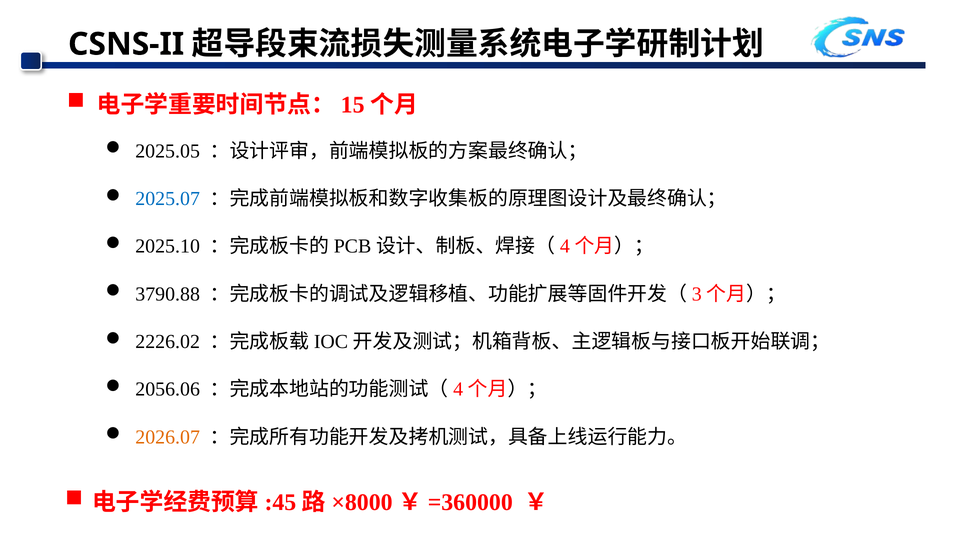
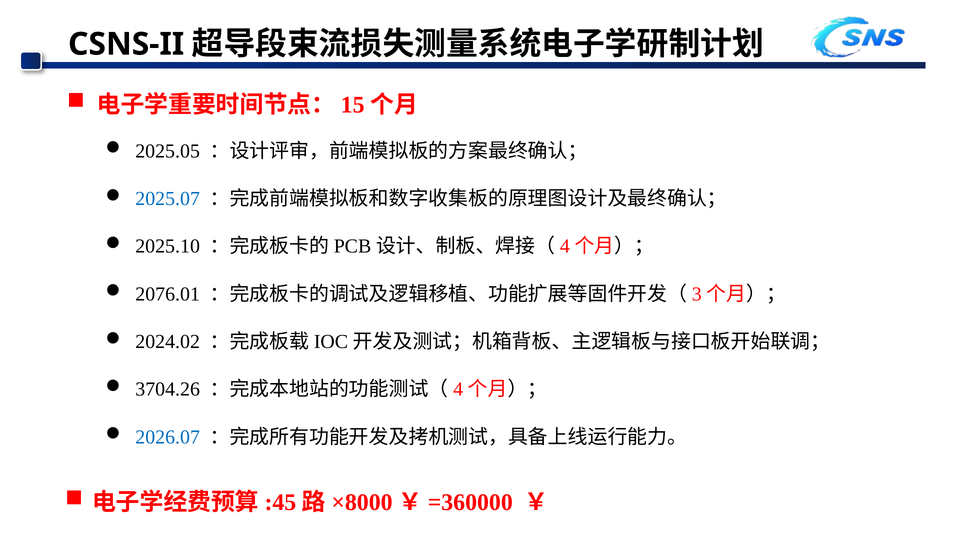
3790.88: 3790.88 -> 2076.01 (168, 294)
2226.02: 2226.02 -> 2024.02 (168, 342)
2056.06: 2056.06 -> 3704.26 (168, 389)
2026.07 colour: orange -> blue (168, 437)
